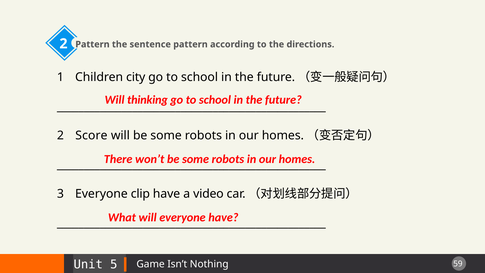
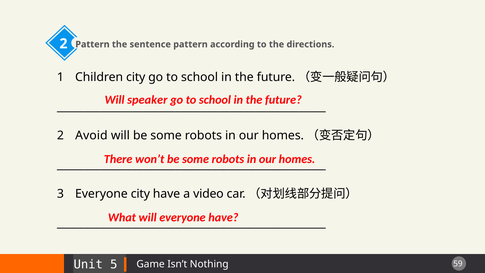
thinking: thinking -> speaker (147, 100)
Score: Score -> Avoid (91, 135)
Everyone clip: clip -> city (140, 194)
